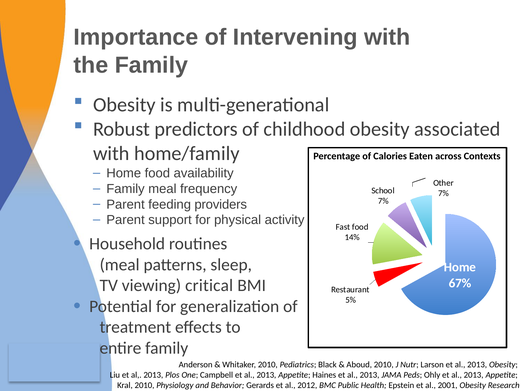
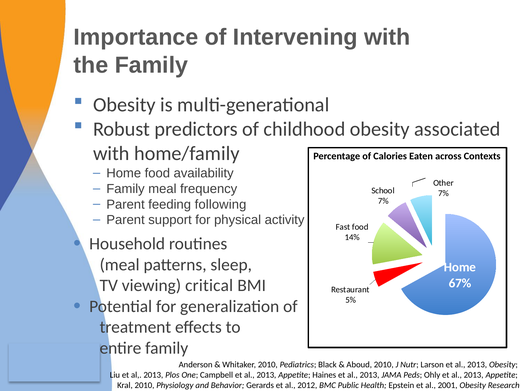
providers: providers -> following (221, 204)
